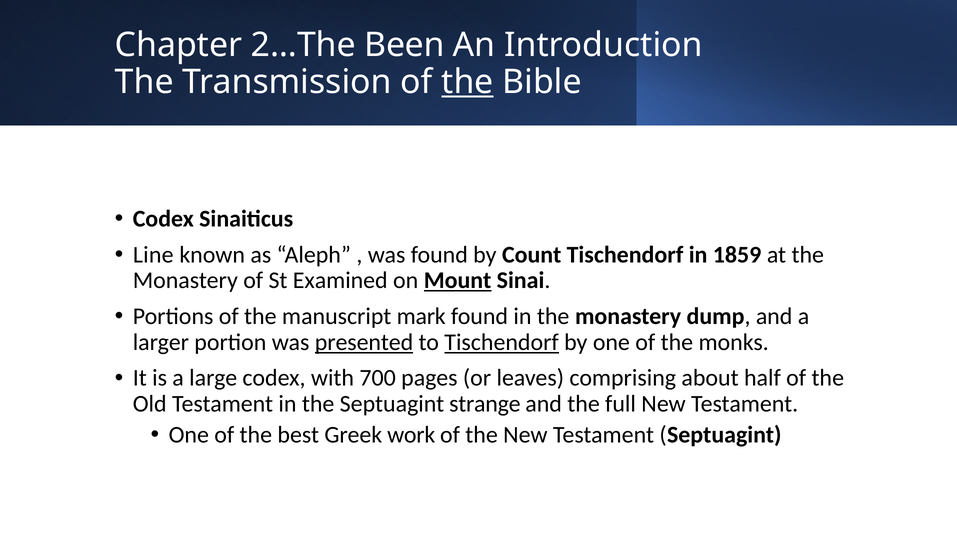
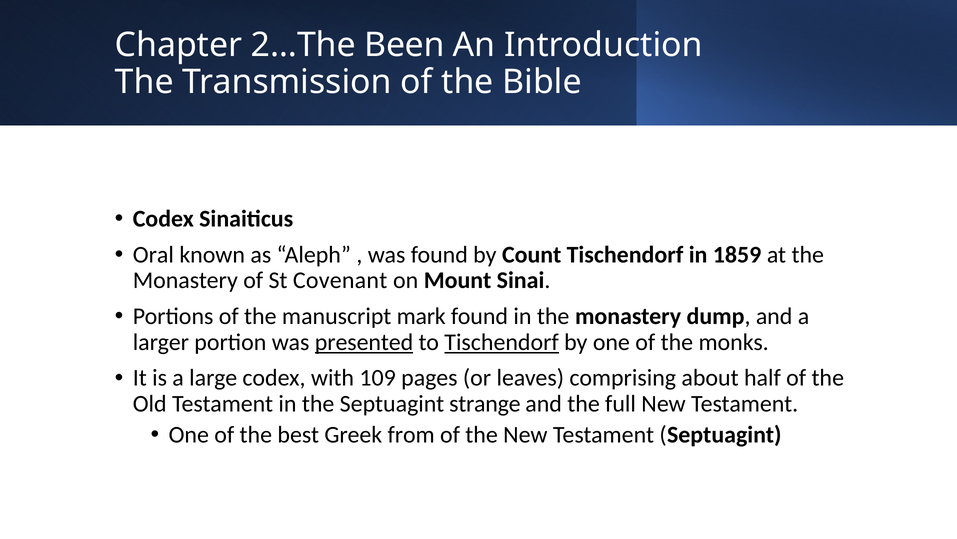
the underline: present -> none (467, 82)
Line: Line -> Oral (153, 254)
Examined: Examined -> Covenant (340, 280)
Mount underline: present -> none (458, 280)
700: 700 -> 109 (378, 378)
work: work -> from (411, 434)
